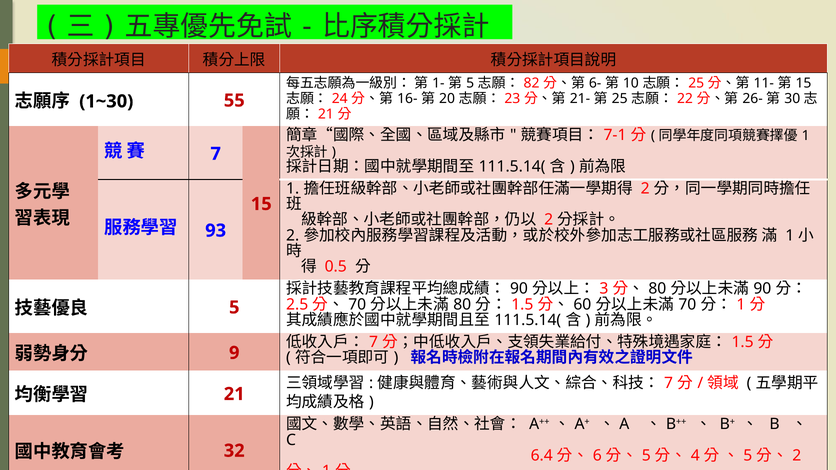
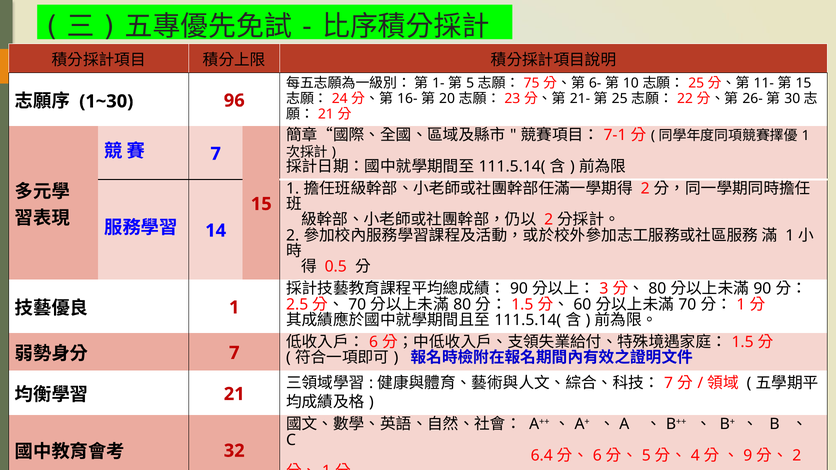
82: 82 -> 75 (532, 83)
55: 55 -> 96 (234, 101)
93: 93 -> 14 (216, 231)
5: 5 -> 1 (234, 308)
7: 7 -> 6 (373, 342)
9: 9 -> 7 (234, 353)
5: 5 -> 9 (748, 456)
